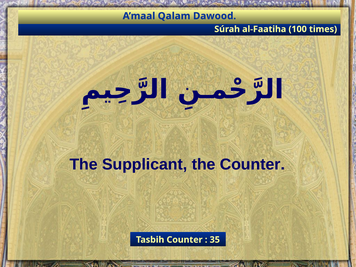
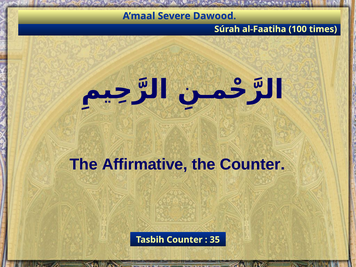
Qalam: Qalam -> Severe (174, 16)
Supplicant: Supplicant -> Affirmative (145, 164)
